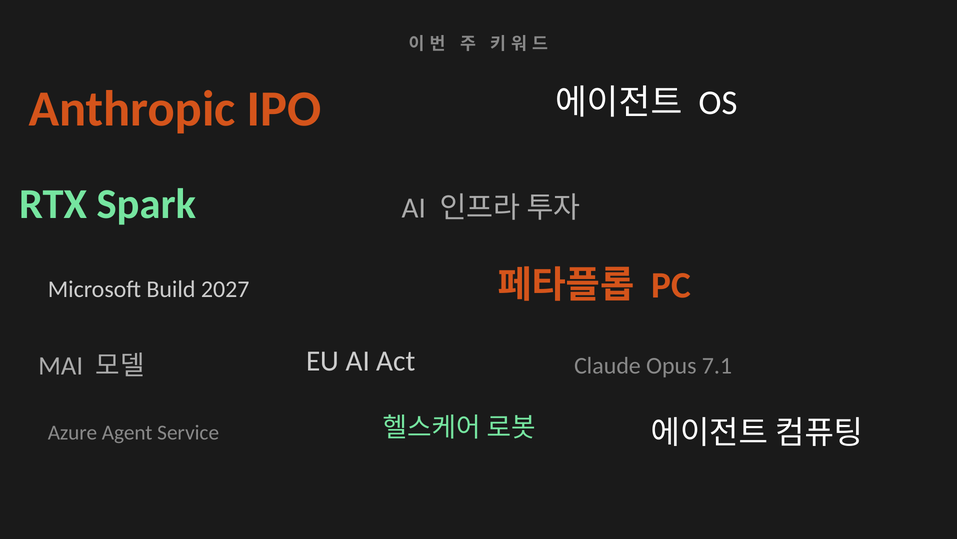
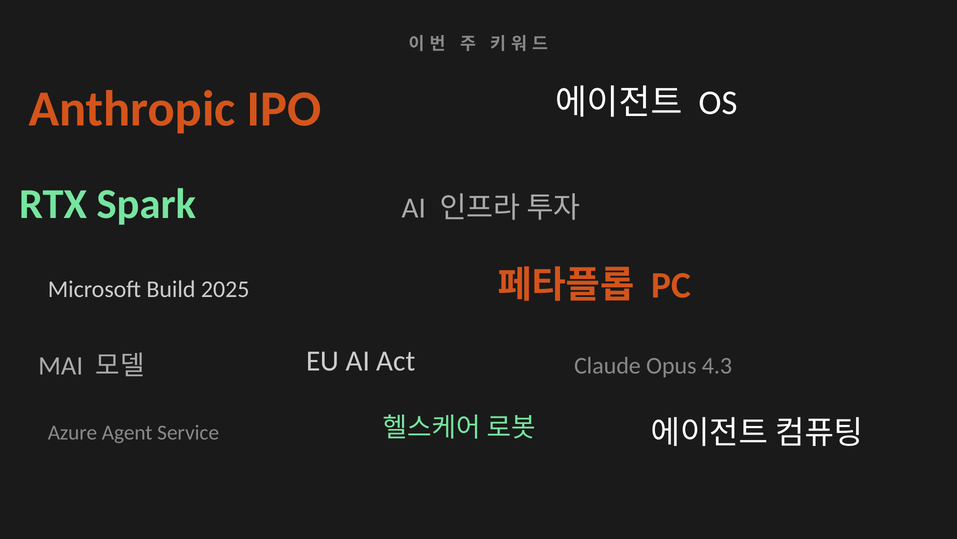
2027: 2027 -> 2025 (225, 289)
7.1: 7.1 -> 4.3 (717, 365)
